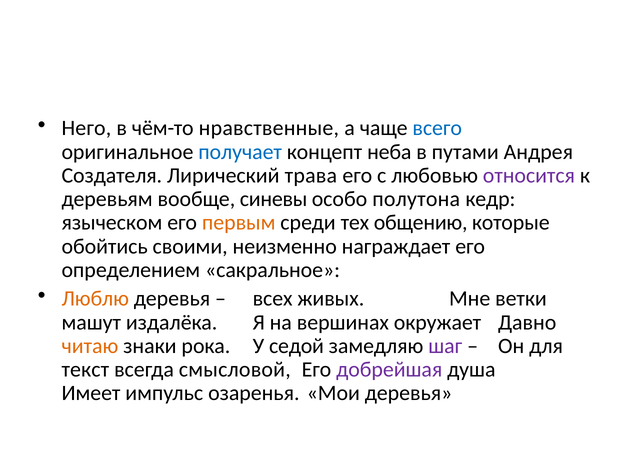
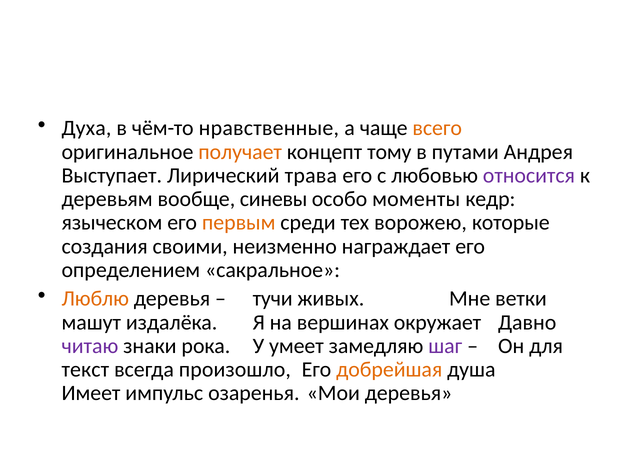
Него: Него -> Духа (86, 128)
всего colour: blue -> orange (437, 128)
получает colour: blue -> orange (240, 152)
неба: неба -> тому (389, 152)
Создателя: Создателя -> Выступает (112, 176)
полутона: полутона -> моменты (416, 199)
общению: общению -> ворожею (421, 223)
обойтись: обойтись -> создания (105, 247)
всех: всех -> тучи (273, 299)
читаю colour: orange -> purple (90, 346)
седой: седой -> умеет (296, 346)
смысловой: смысловой -> произошло (235, 370)
добрейшая colour: purple -> orange (389, 370)
